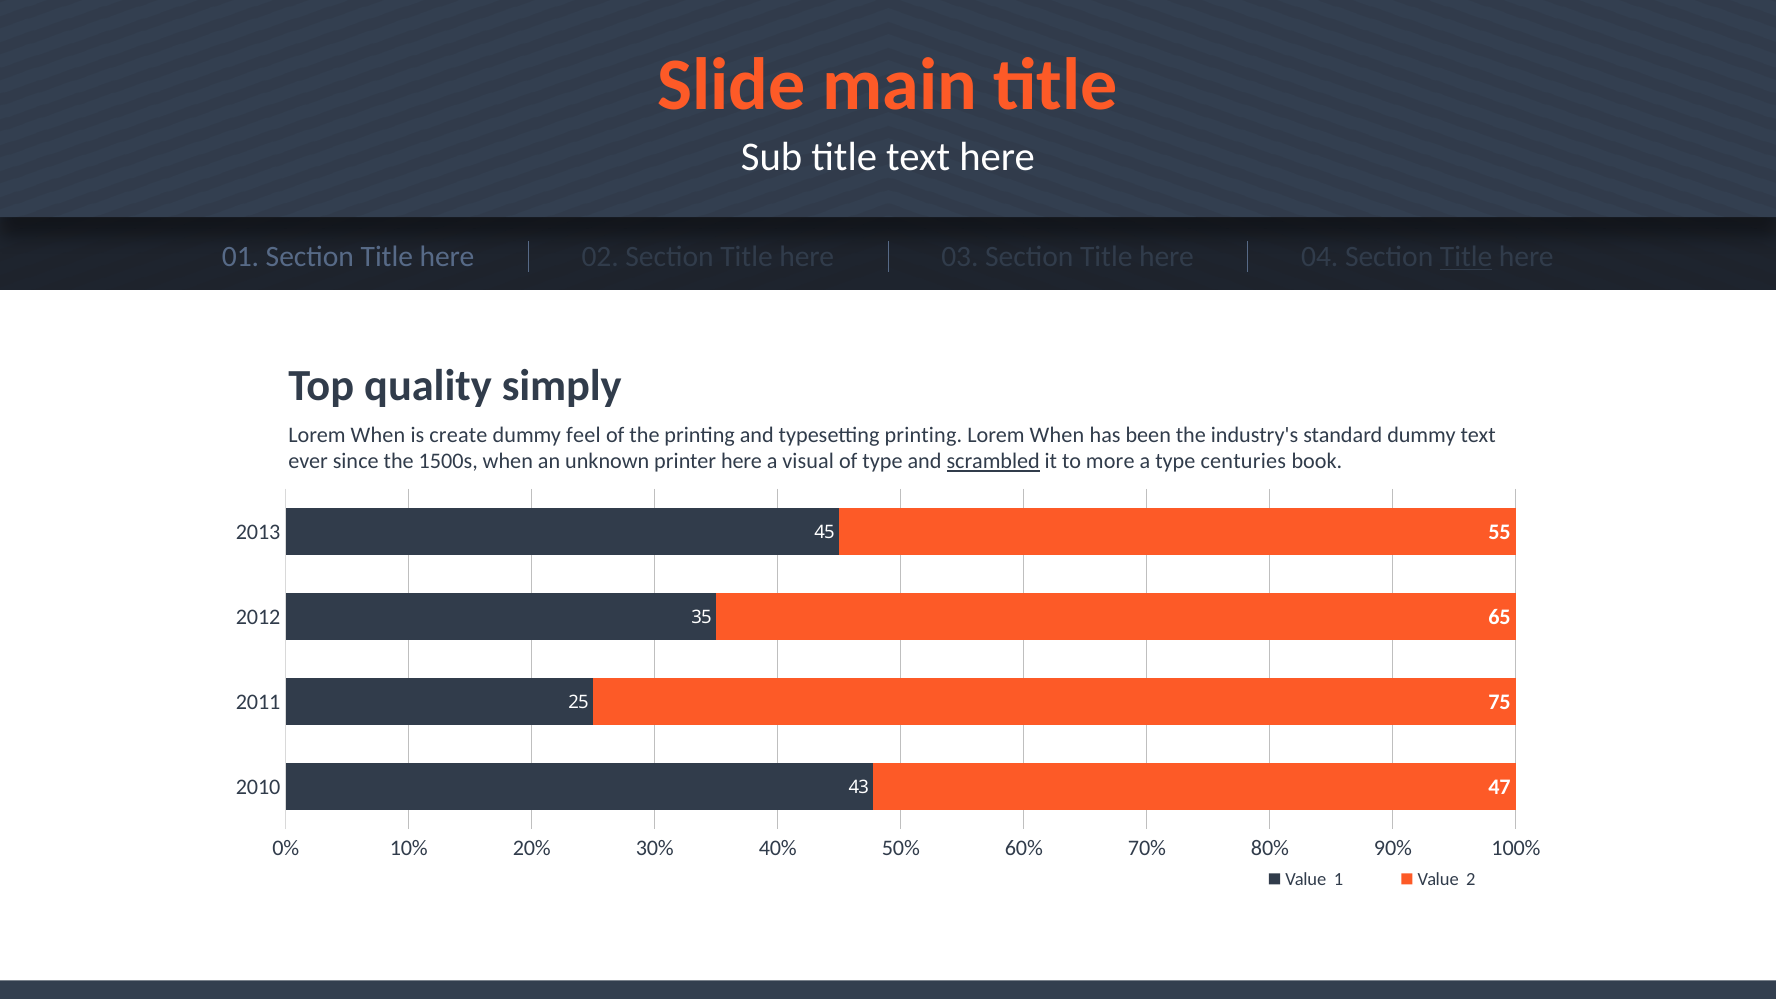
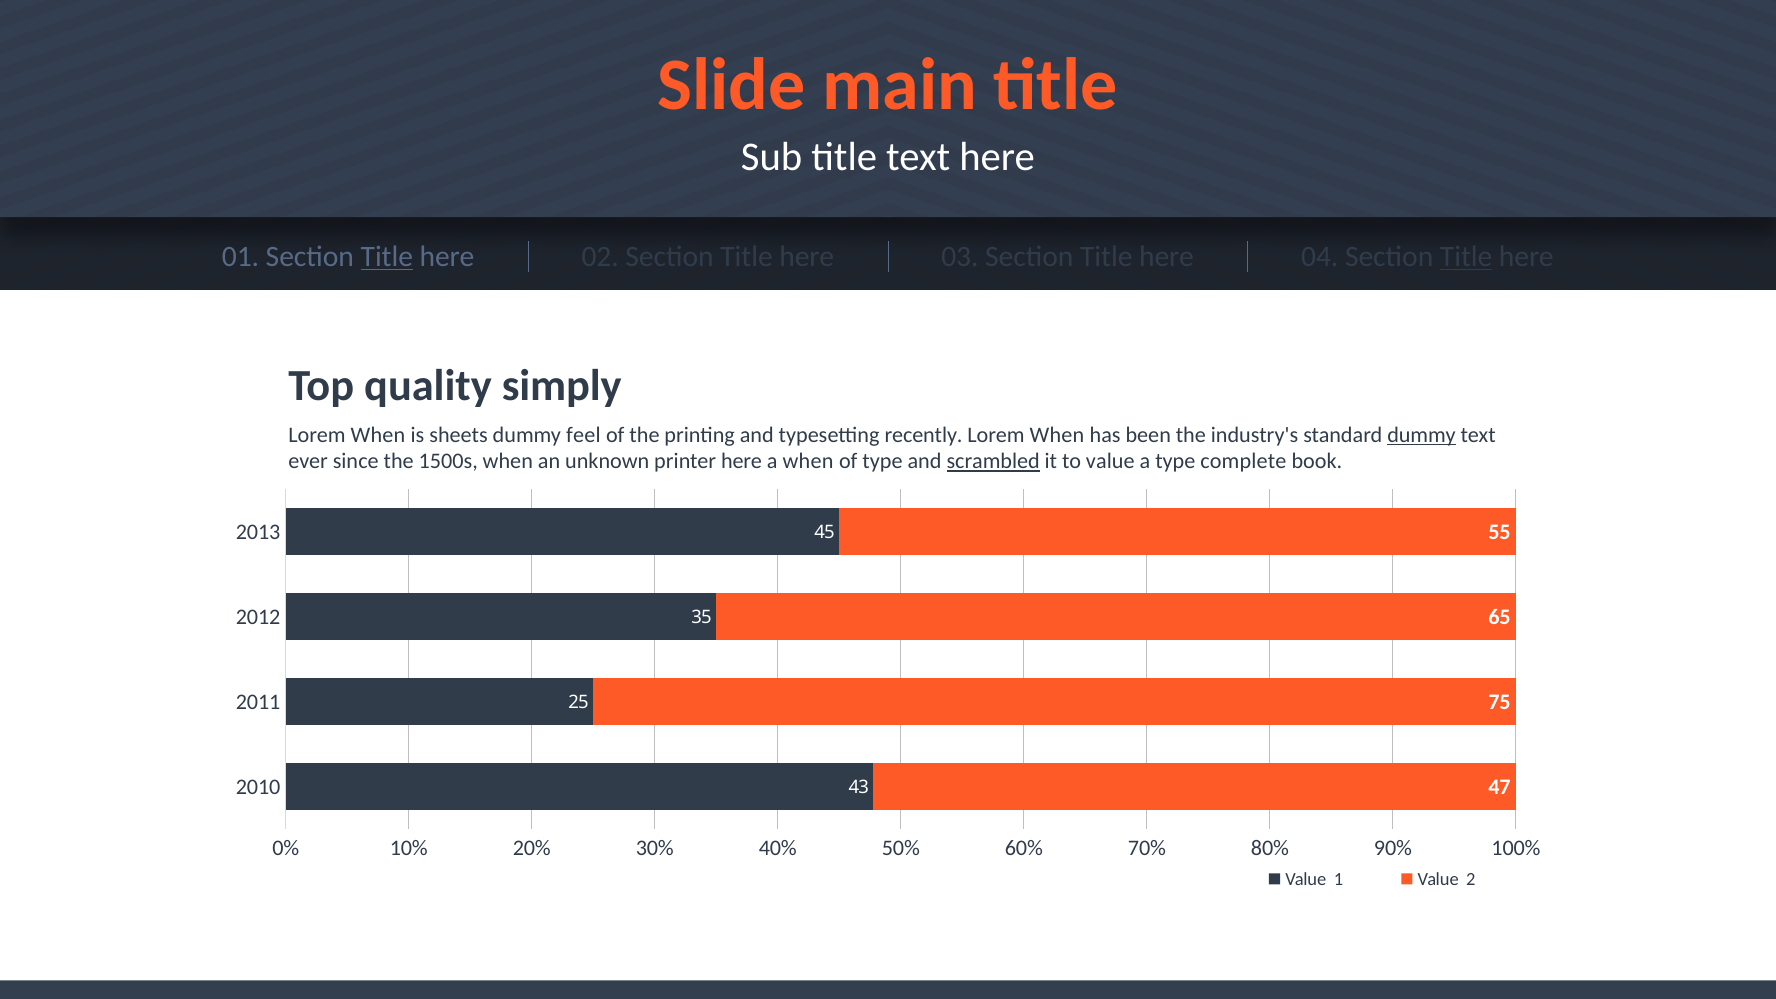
Title underline: none -> present (387, 257)
create: create -> sheets (459, 435)
typesetting printing: printing -> recently (924, 435)
dummy underline: none -> present (1421, 435)
a visual: visual -> when (808, 461)
to more: more -> value (1110, 461)
centuries: centuries -> complete (1243, 461)
